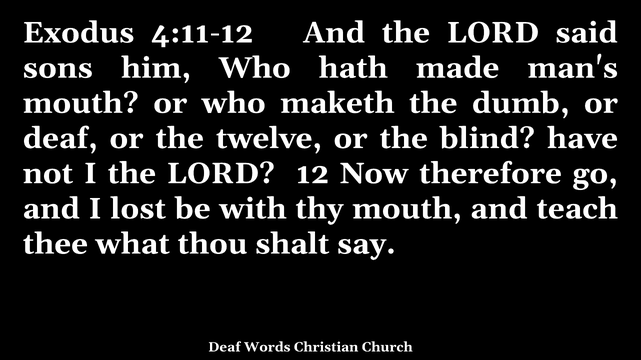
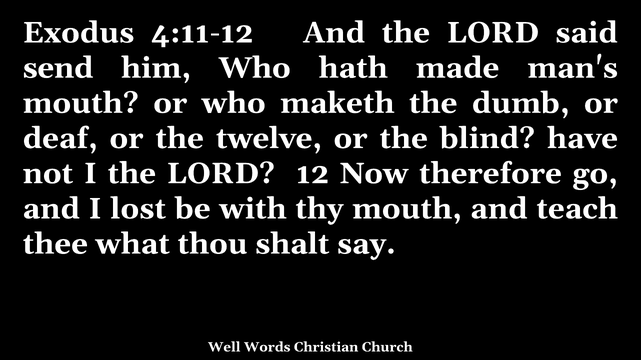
sons: sons -> send (58, 68)
Deaf: Deaf -> Well (224, 348)
